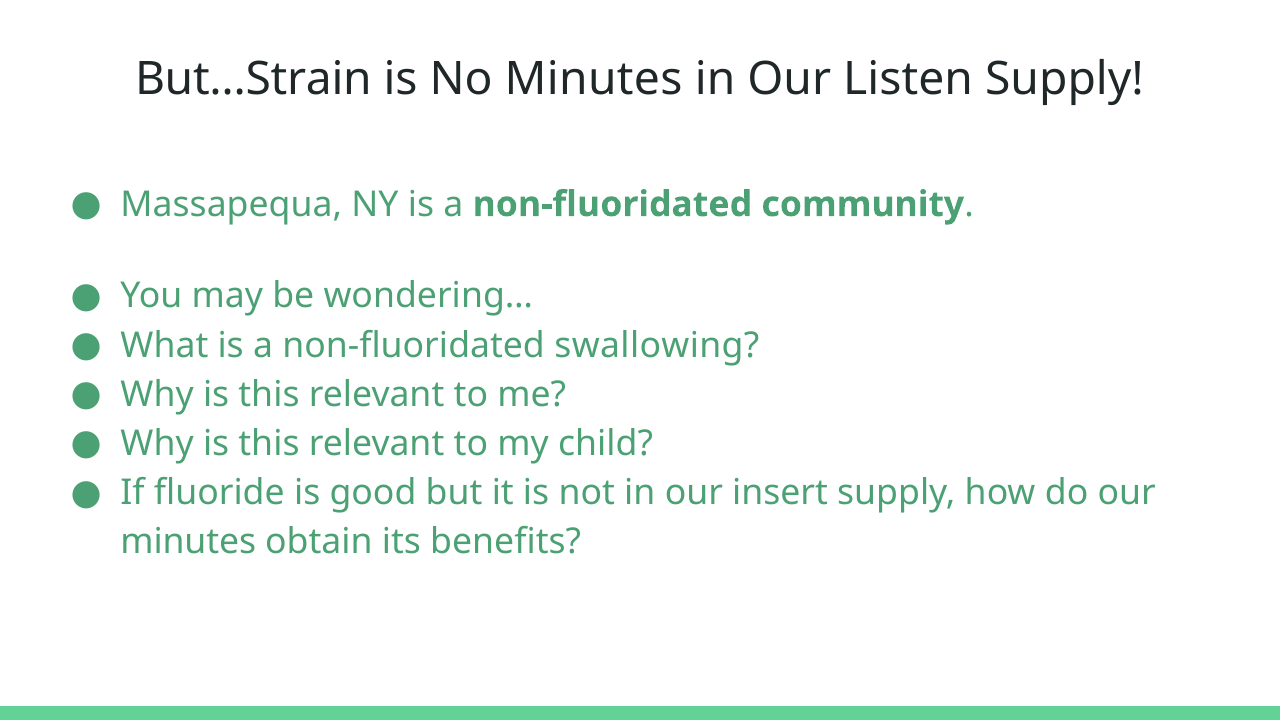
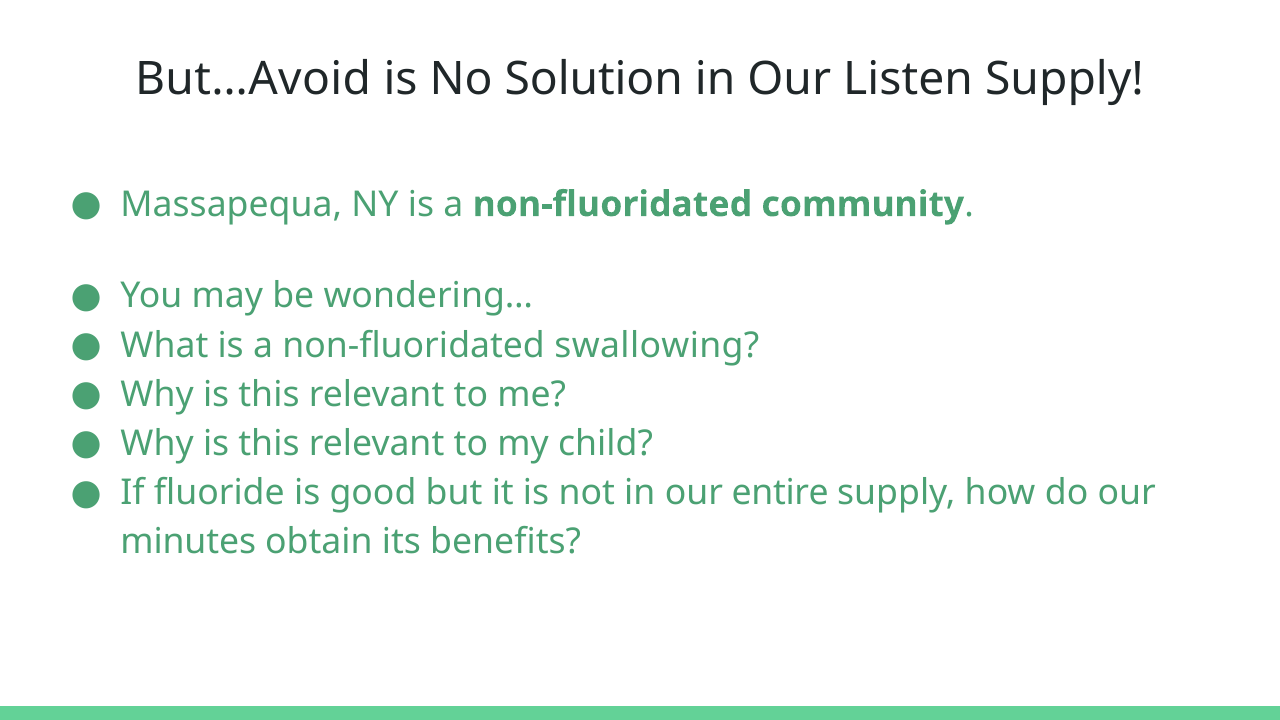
But…Strain: But…Strain -> But…Avoid (253, 79)
No Minutes: Minutes -> Solution (594, 79)
insert: insert -> entire (780, 493)
